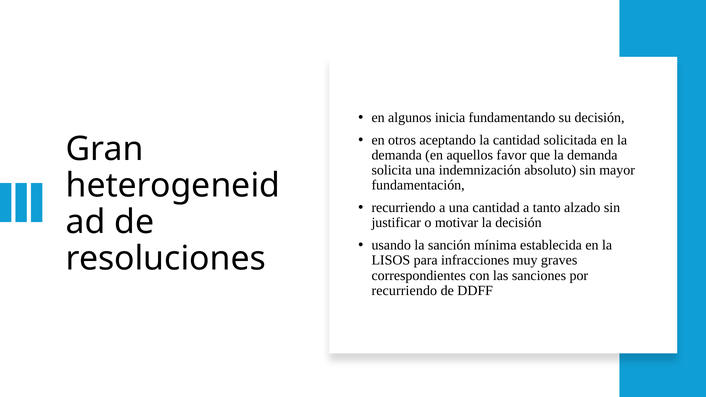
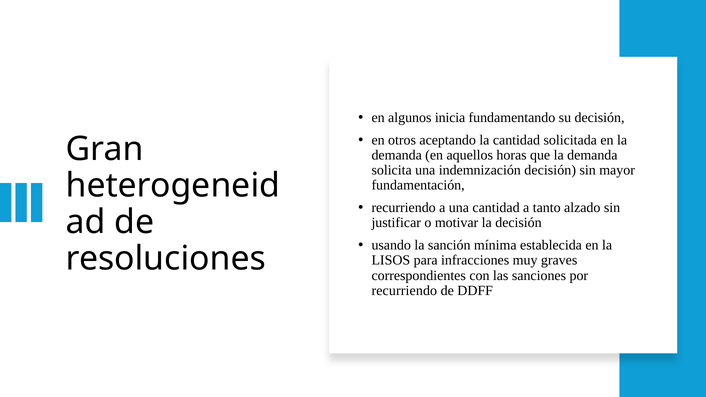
favor: favor -> horas (512, 155)
indemnización absoluto: absoluto -> decisión (550, 170)
